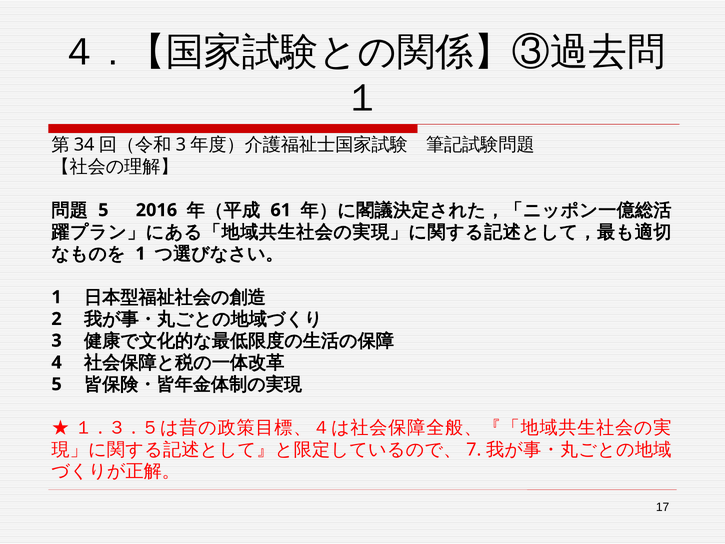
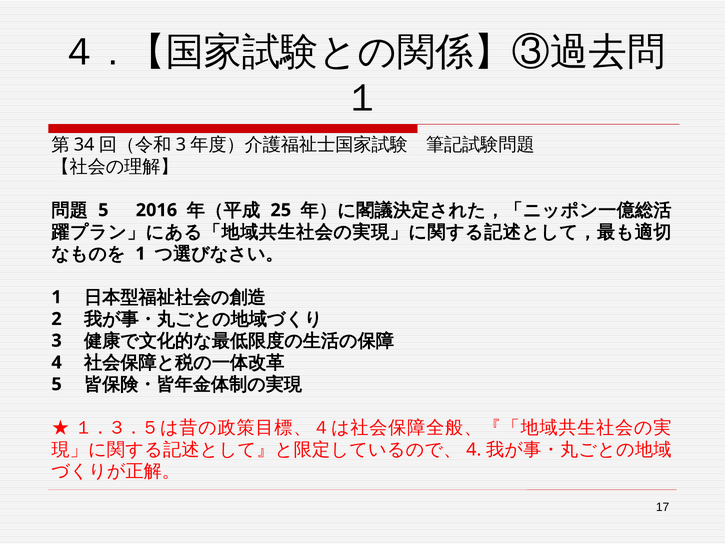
61: 61 -> 25 (281, 210)
7: 7 -> 4 (474, 449)
